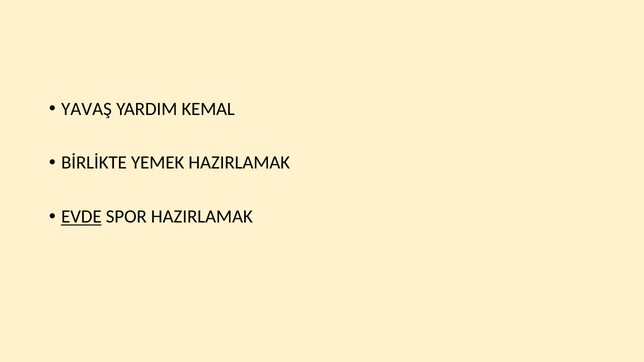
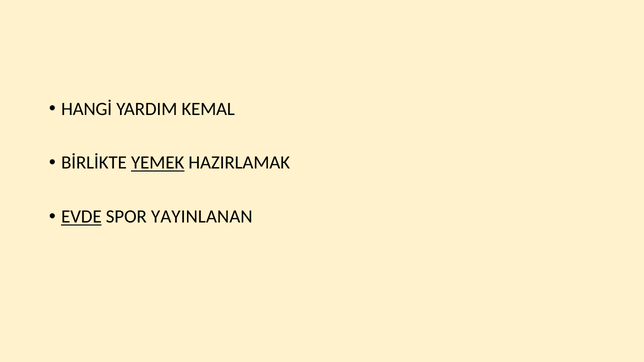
YAVAŞ: YAVAŞ -> HANGİ (87, 109)
YEMEK underline: none -> present (158, 163)
SPOR HAZIRLAMAK: HAZIRLAMAK -> YAYINLANAN (202, 217)
